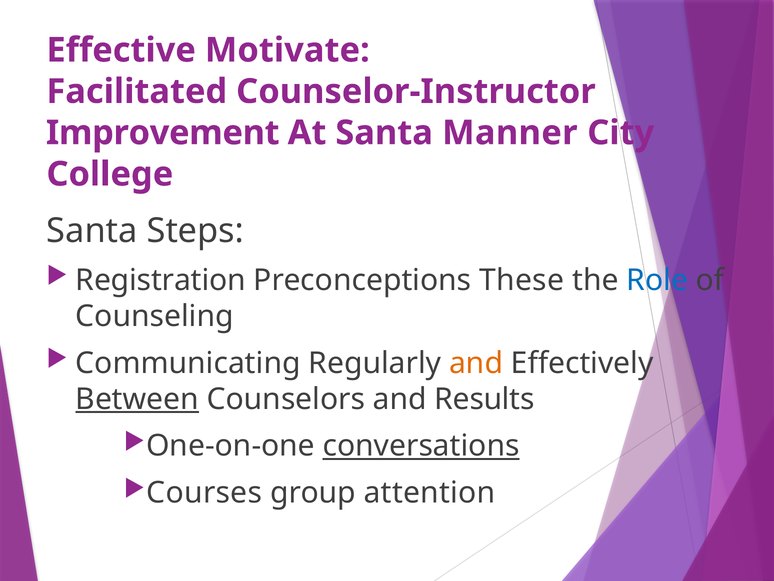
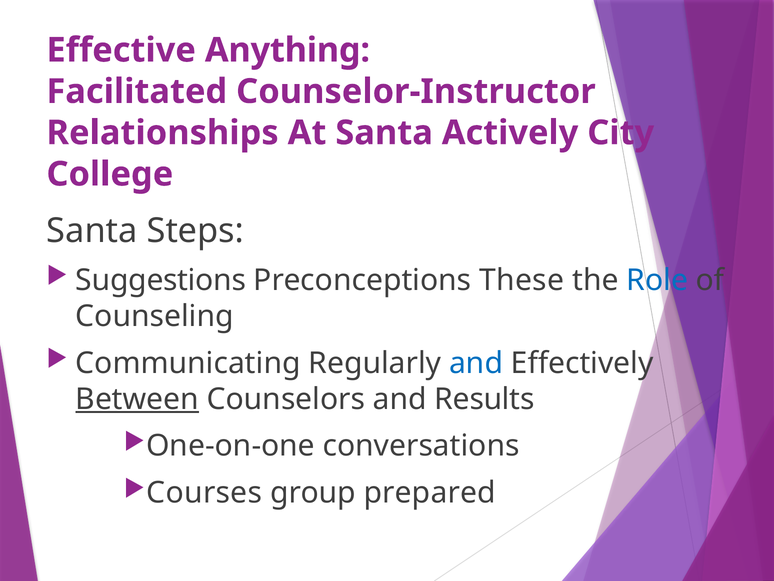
Motivate: Motivate -> Anything (287, 50)
Improvement: Improvement -> Relationships (163, 133)
Manner: Manner -> Actively (510, 133)
Registration: Registration -> Suggestions (161, 280)
and colour: orange -> blue (476, 363)
conversations underline: present -> none (421, 446)
attention: attention -> prepared (430, 492)
